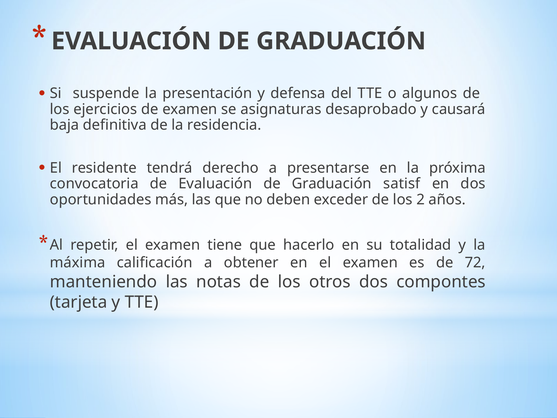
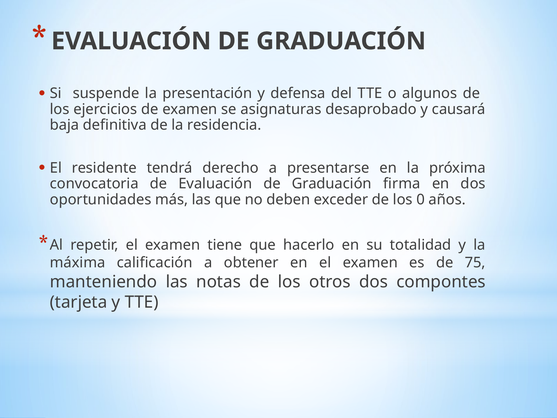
satisf: satisf -> firma (402, 184)
2: 2 -> 0 (421, 200)
72: 72 -> 75 (475, 262)
